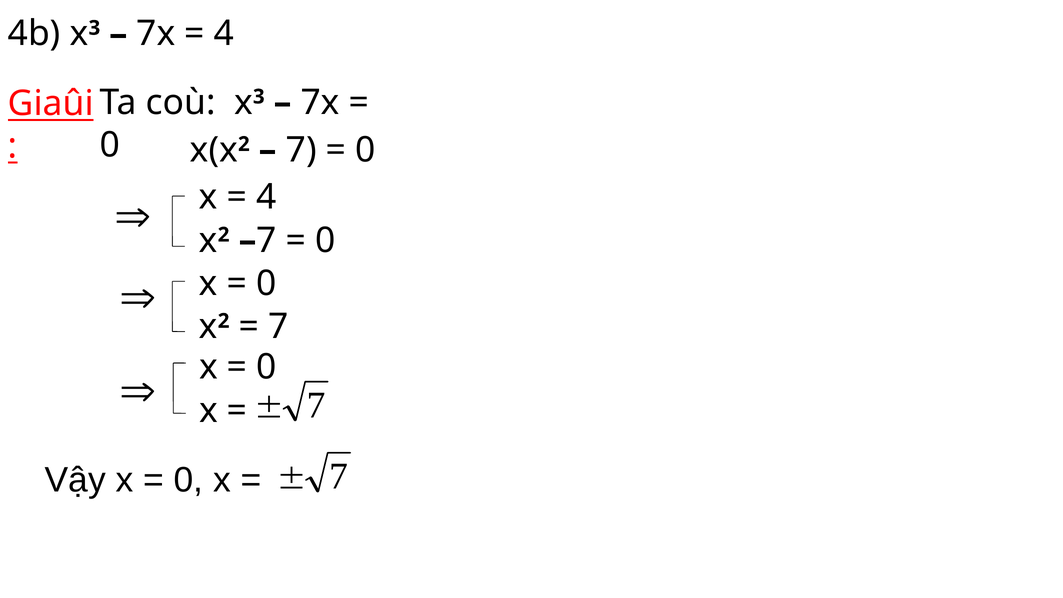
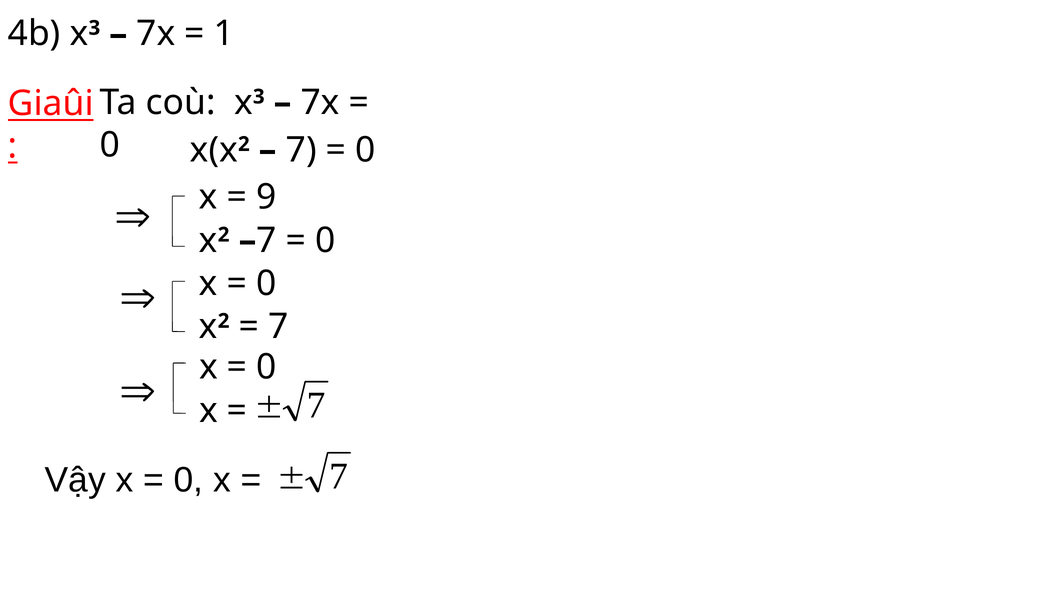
4: 4 -> 1 (224, 34)
4: 4 -> 9 (267, 197)
